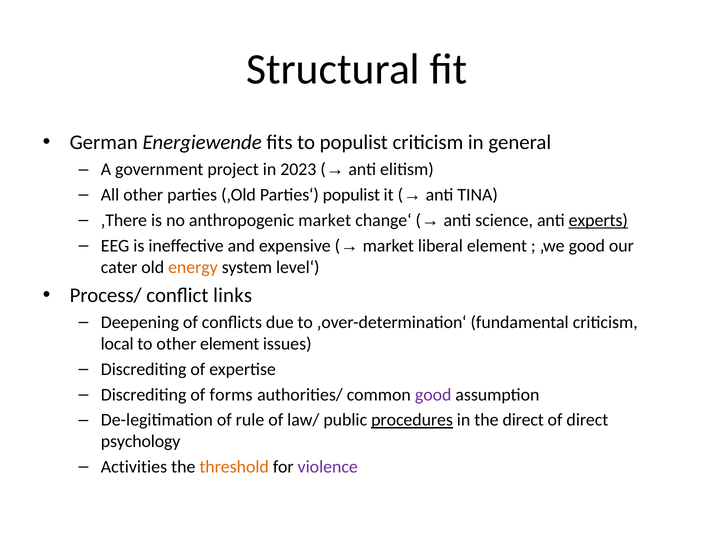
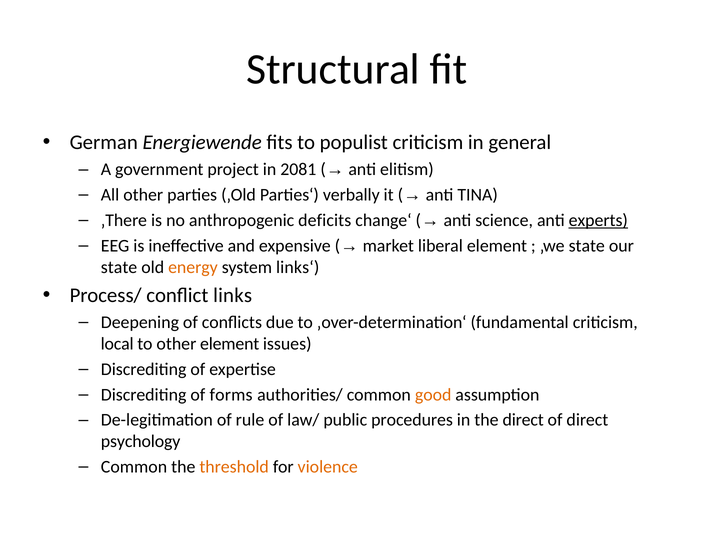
2023: 2023 -> 2081 (298, 169)
Parties‘ populist: populist -> verbally (351, 195)
anthropogenic market: market -> deficits (325, 220)
‚we good: good -> state (587, 246)
cater: cater -> state (119, 267)
level‘: level‘ -> links‘ (298, 267)
good colour: purple -> orange (433, 394)
procedures underline: present -> none (412, 420)
Activities: Activities -> Common (134, 467)
violence colour: purple -> orange (328, 467)
